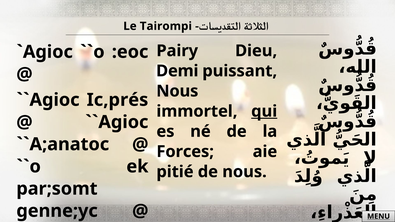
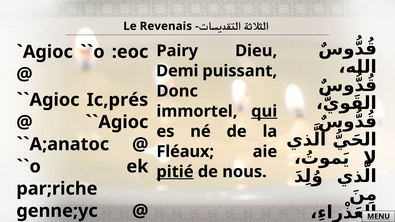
Tairompi: Tairompi -> Revenais (166, 26)
Nous: Nous -> Donc (177, 91)
Forces: Forces -> Fléaux (185, 152)
pitié underline: none -> present (175, 172)
par;somt: par;somt -> par;riche (57, 189)
